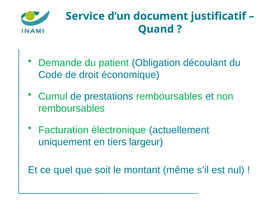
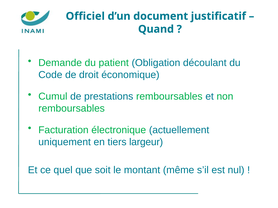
Service: Service -> Officiel (85, 16)
